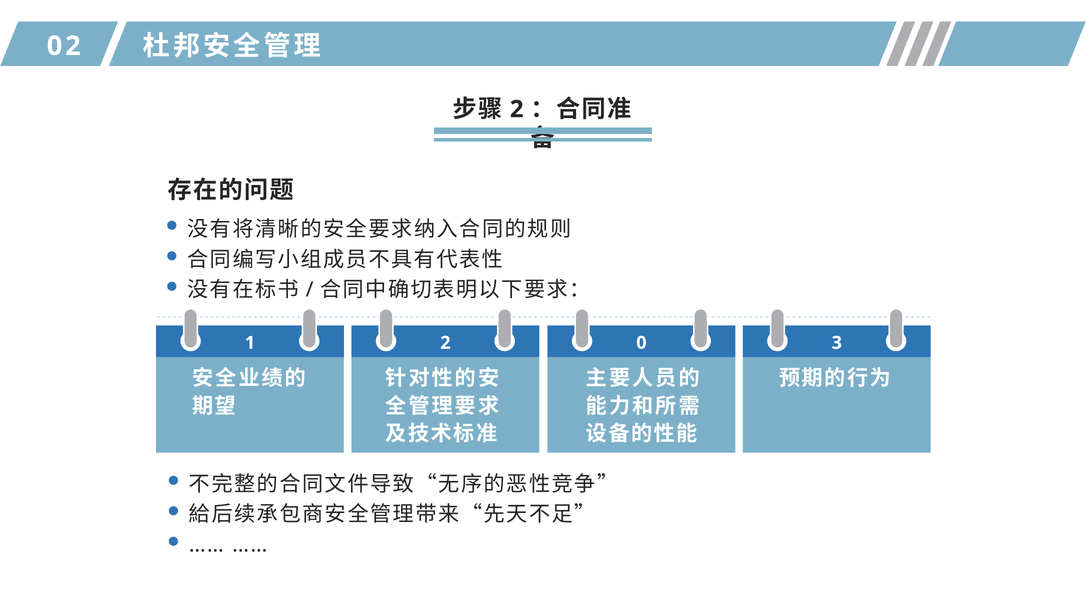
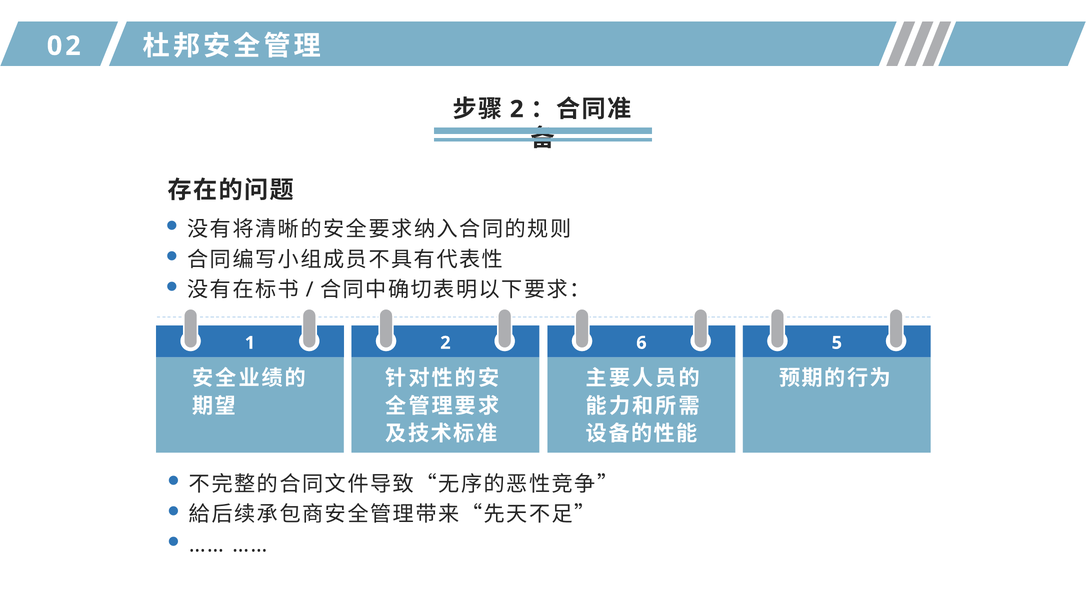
0: 0 -> 6 (641, 343)
3: 3 -> 5 (837, 343)
